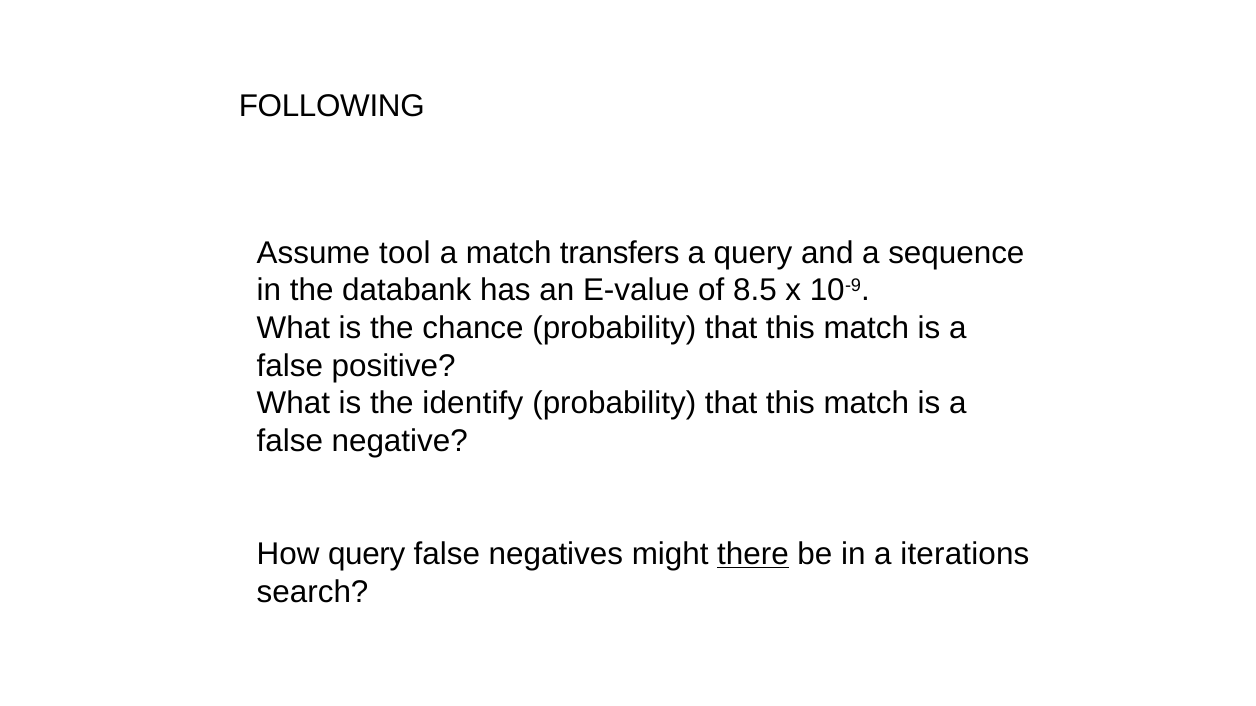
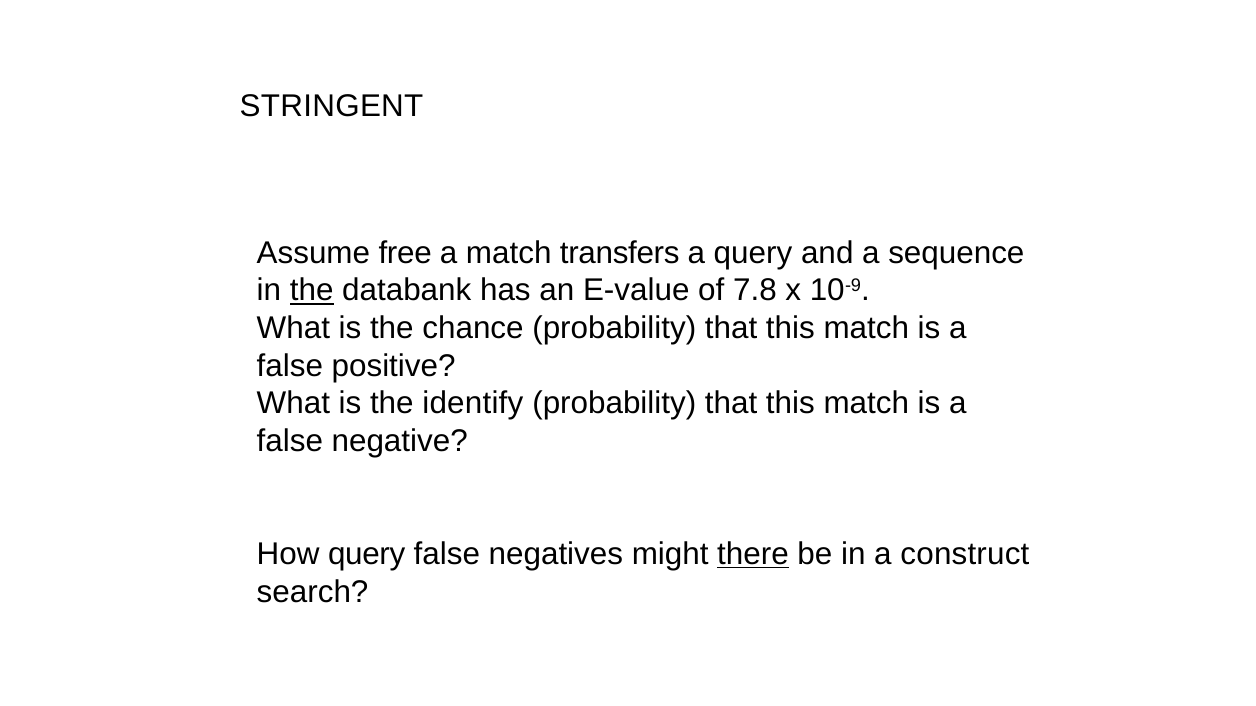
FOLLOWING: FOLLOWING -> STRINGENT (331, 106)
tool: tool -> free (405, 253)
the underline: none -> present (312, 291)
8.5: 8.5 -> 7.8 (755, 291)
iterations: iterations -> construct (965, 554)
